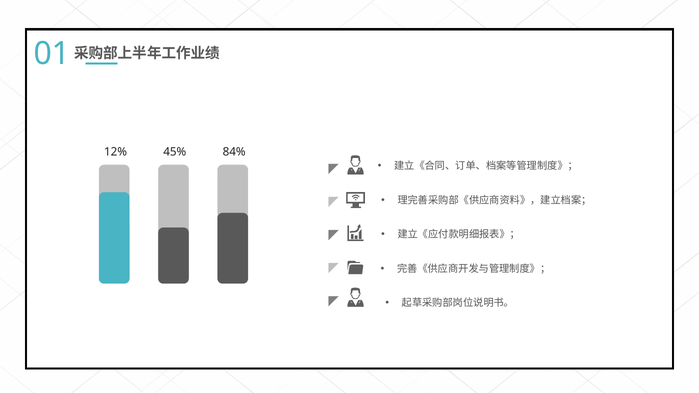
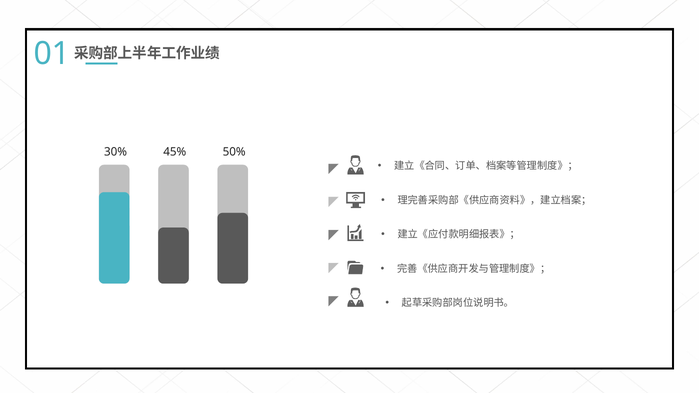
12%: 12% -> 30% (116, 152)
84%: 84% -> 50% (234, 152)
